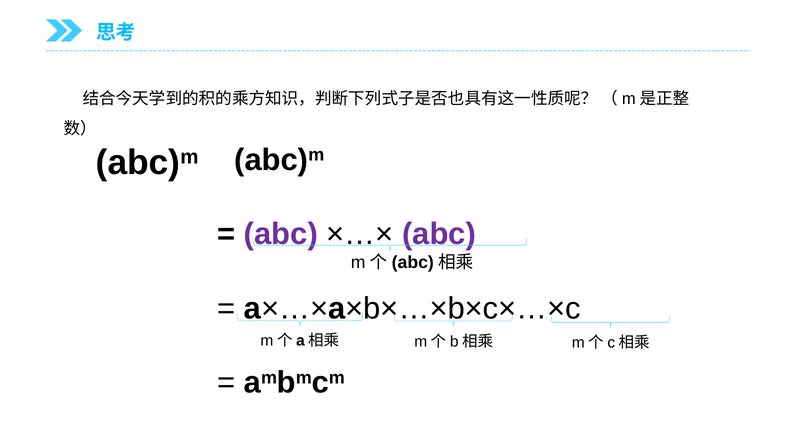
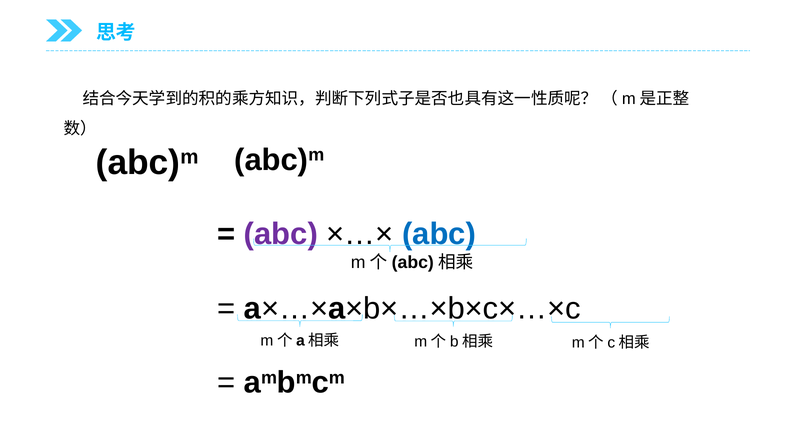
abc colour: purple -> blue (439, 234)
